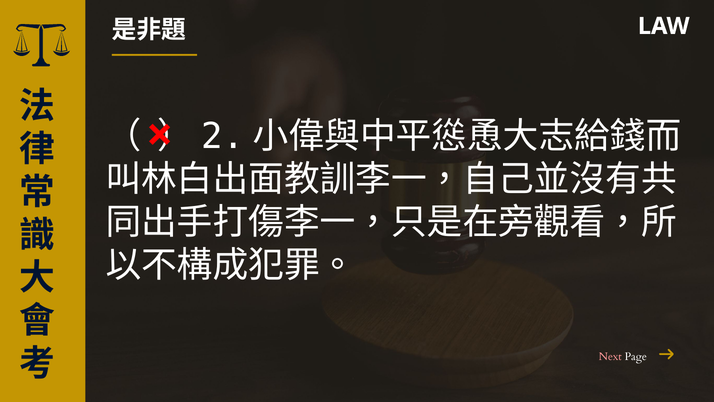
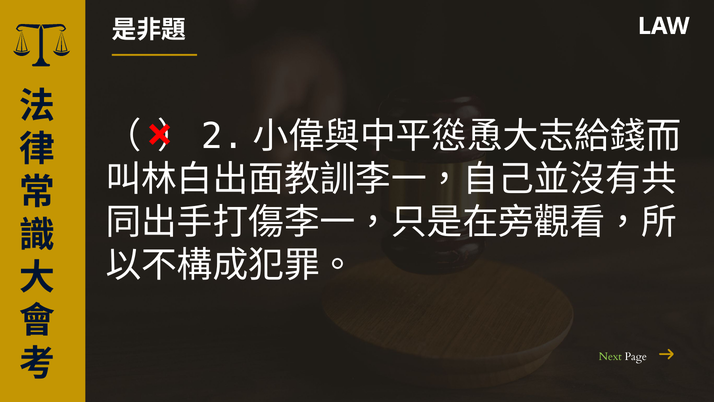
Next colour: pink -> light green (610, 356)
